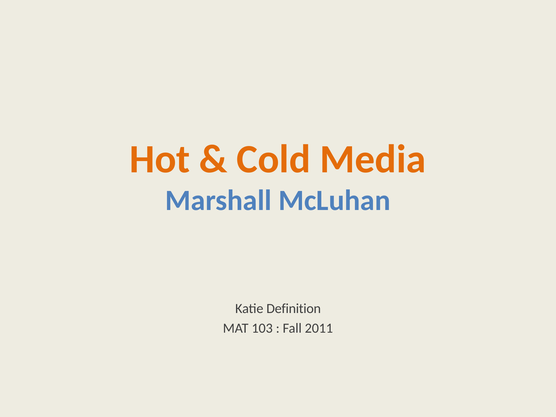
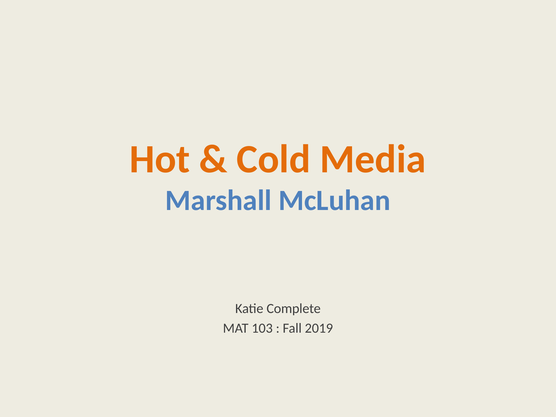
Definition: Definition -> Complete (294, 309)
2011: 2011 -> 2019 (319, 328)
